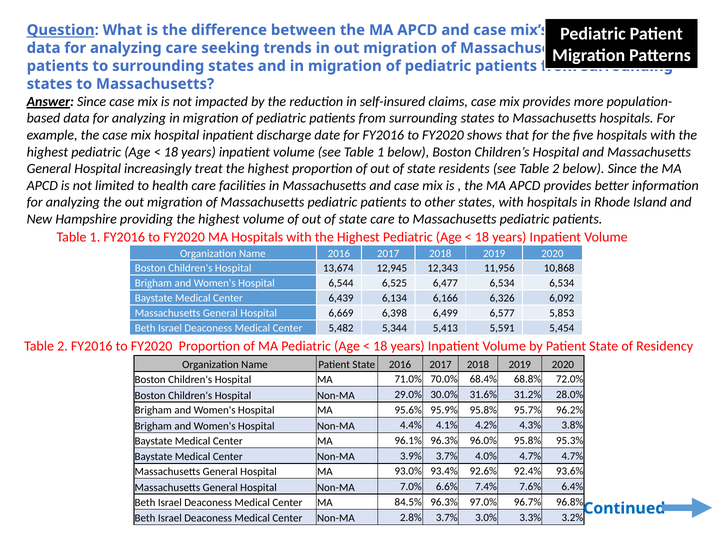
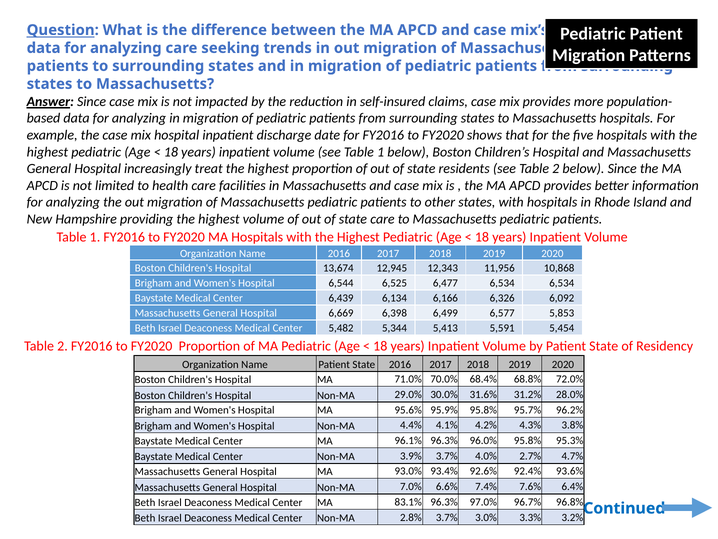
4.0% 4.7%: 4.7% -> 2.7% (530, 456)
84.5%: 84.5% -> 83.1% (408, 502)
